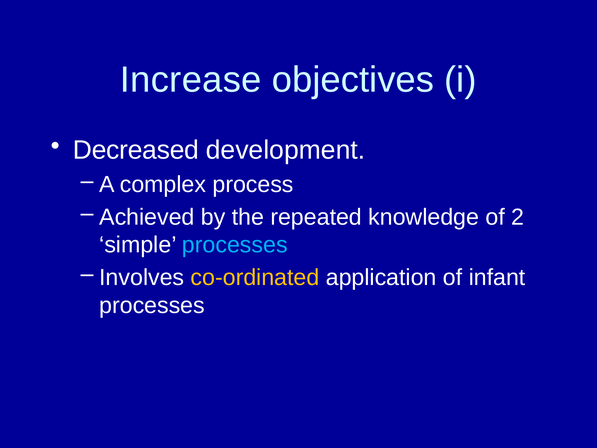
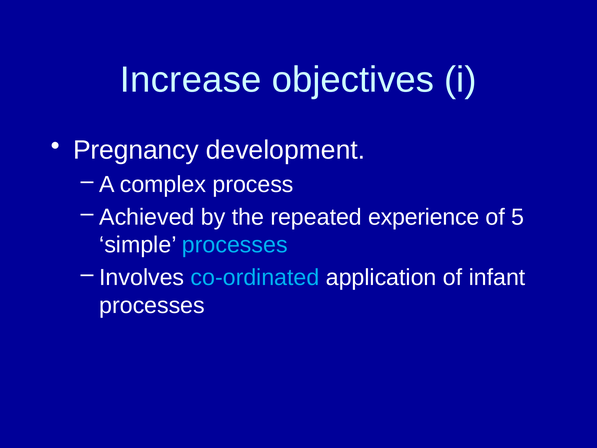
Decreased: Decreased -> Pregnancy (136, 150)
knowledge: knowledge -> experience (424, 217)
2: 2 -> 5 (518, 217)
co-ordinated colour: yellow -> light blue (255, 277)
